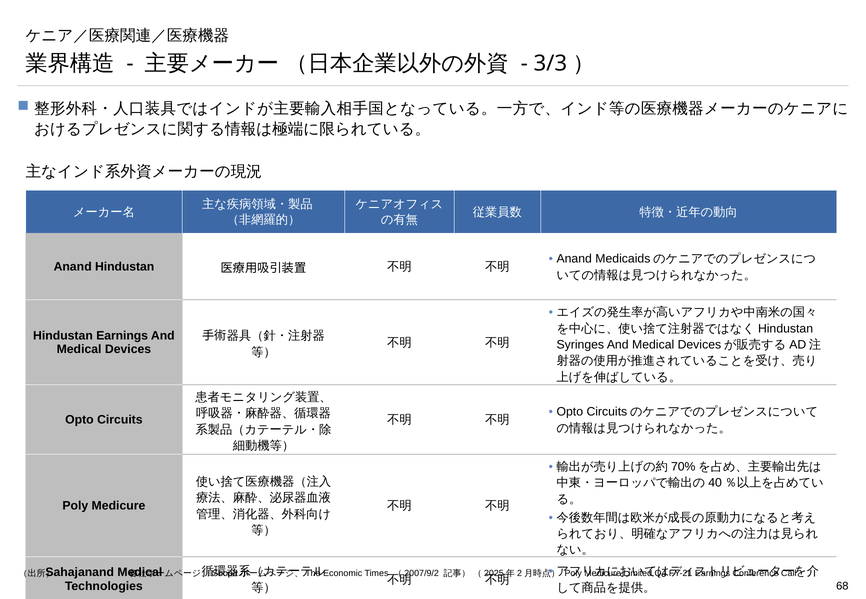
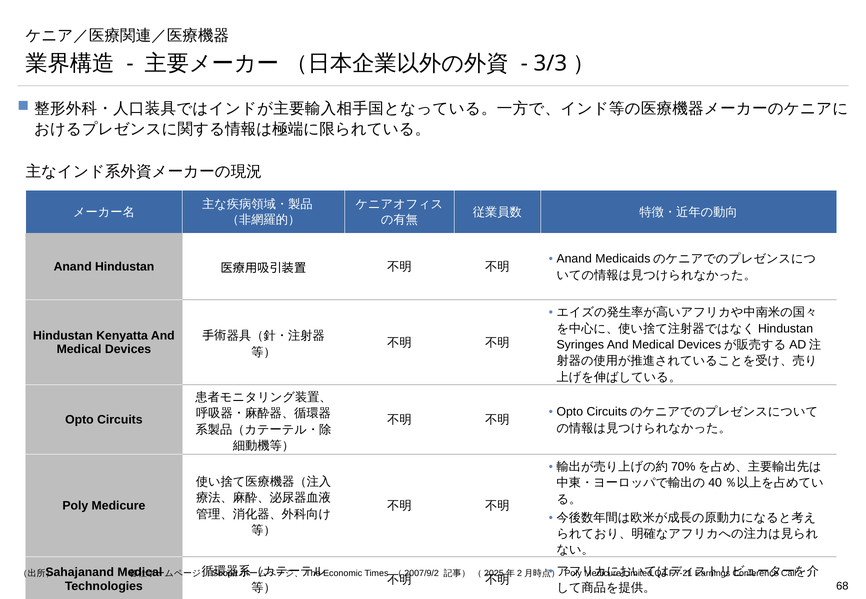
Hindustan Earnings: Earnings -> Kenyatta (122, 336)
